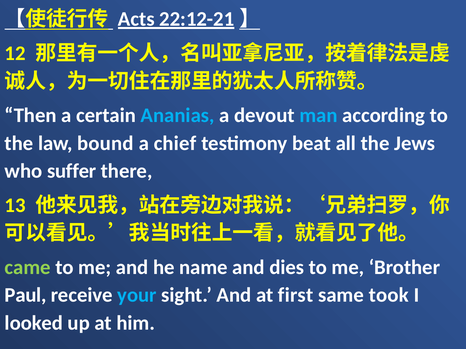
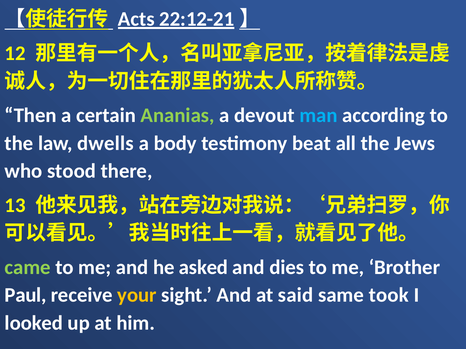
Ananias colour: light blue -> light green (178, 116)
bound: bound -> dwells (105, 143)
chief: chief -> body (175, 143)
suffer: suffer -> stood (72, 171)
name: name -> asked (204, 268)
your colour: light blue -> yellow (137, 296)
first: first -> said (296, 296)
